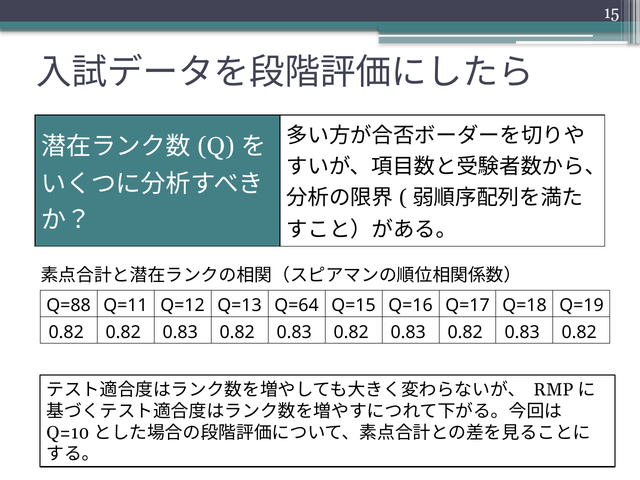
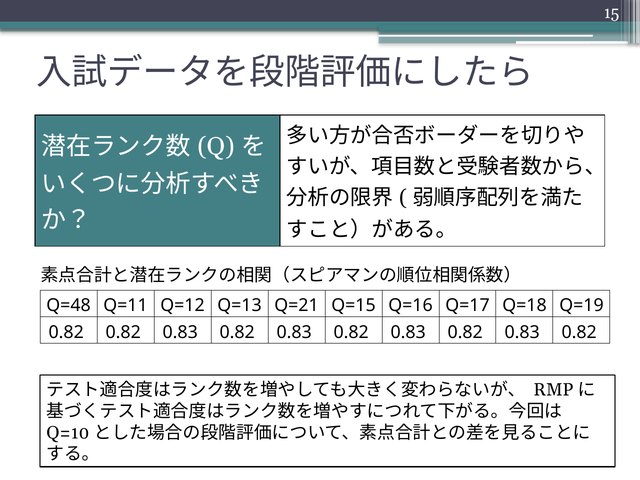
Q=88: Q=88 -> Q=48 (69, 306)
Q=64: Q=64 -> Q=21 (297, 306)
